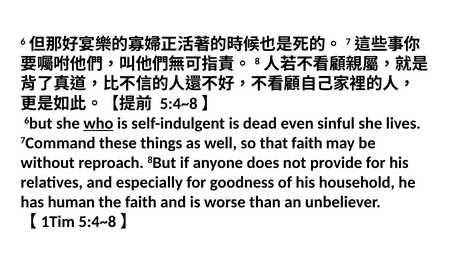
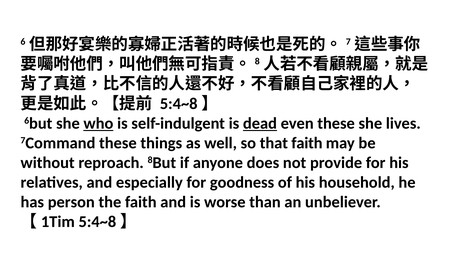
dead underline: none -> present (260, 123)
even sinful: sinful -> these (336, 123)
human: human -> person (71, 202)
